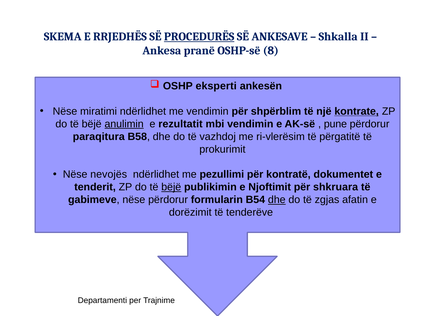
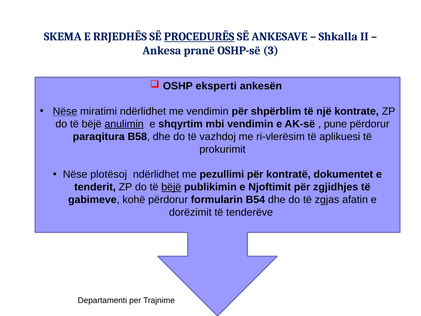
8: 8 -> 3 (271, 51)
Nëse underline: none -> present (65, 111)
kontrate underline: present -> none (357, 111)
rezultatit: rezultatit -> shqyrtim (181, 124)
përgatitë: përgatitë -> aplikuesi (340, 136)
nevojës: nevojës -> plotësoj (109, 174)
shkruara: shkruara -> zgjidhjes (336, 187)
gabimeve nëse: nëse -> kohë (134, 200)
dhe underline: present -> none (277, 200)
